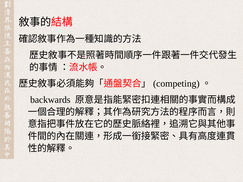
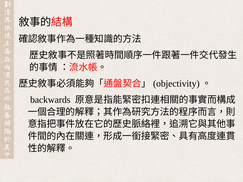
competing: competing -> objectivity (176, 84)
